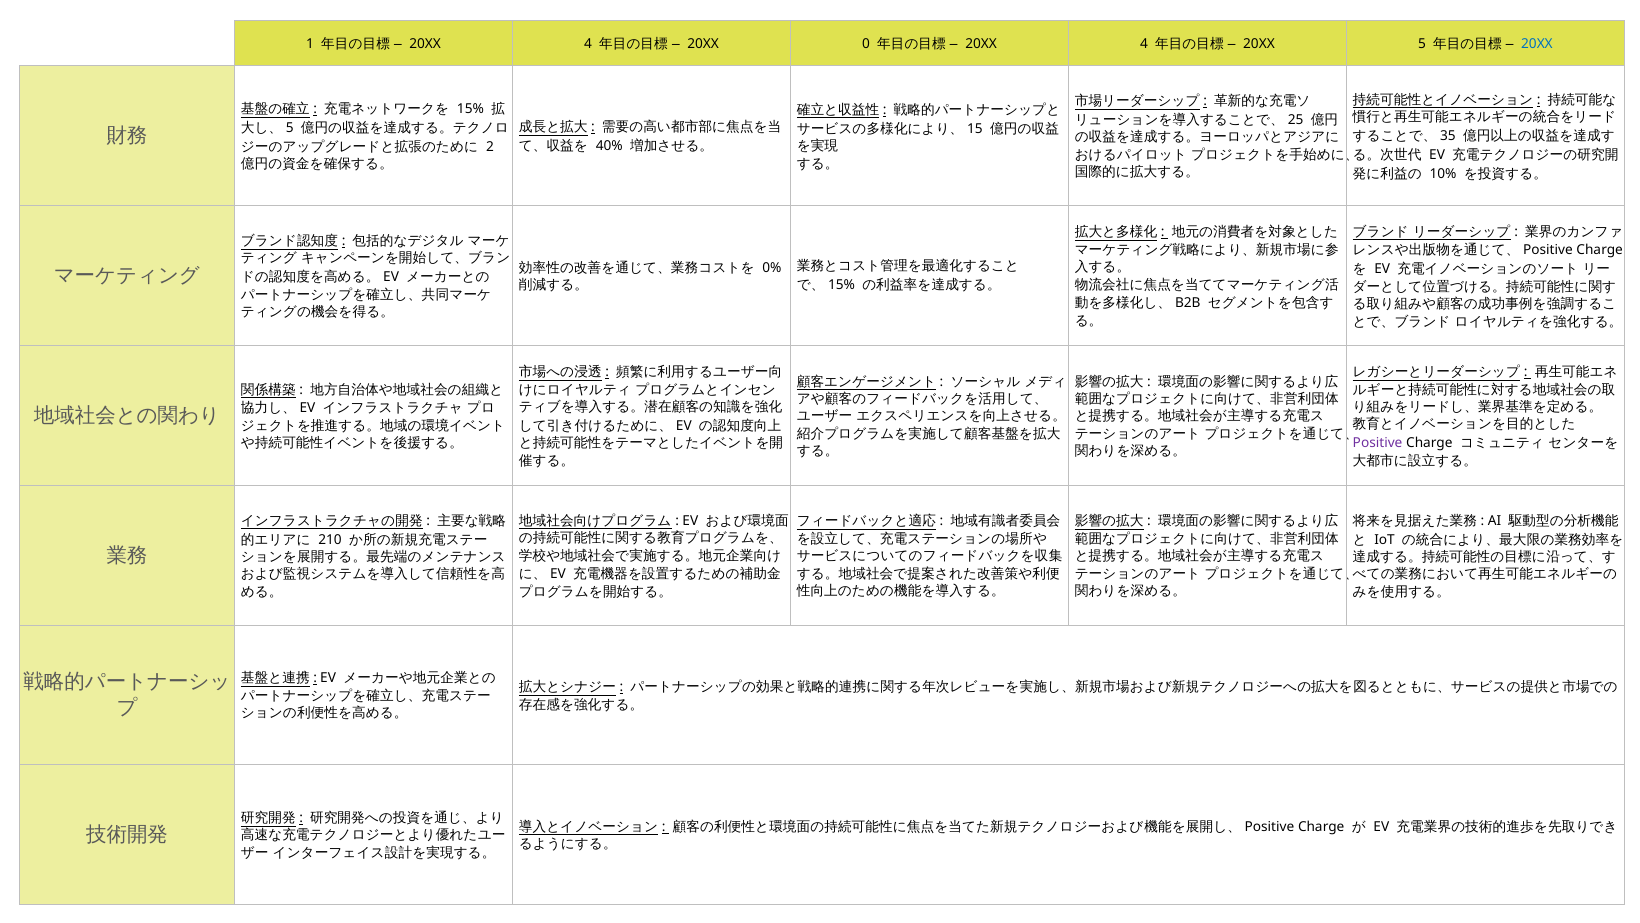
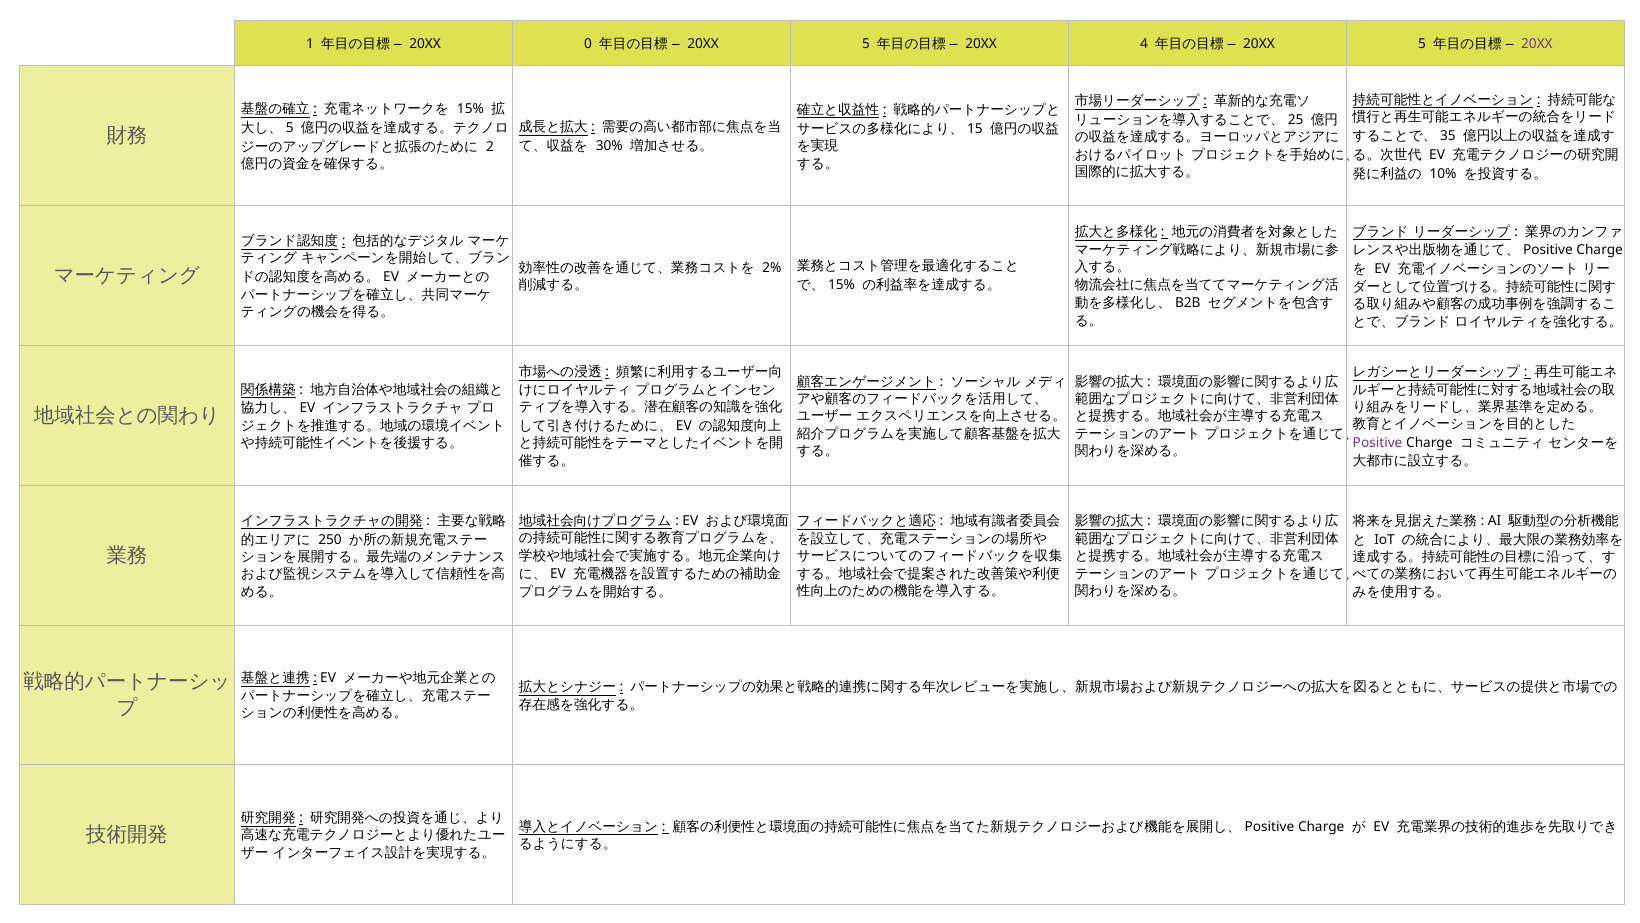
4: 4 -> 0 (588, 44)
0: 0 -> 5 (866, 44)
20XX colour: blue -> purple (1537, 44)
40%: 40% -> 30% (609, 146)
0%: 0% -> 2% (772, 268)
210: 210 -> 250 (330, 539)
